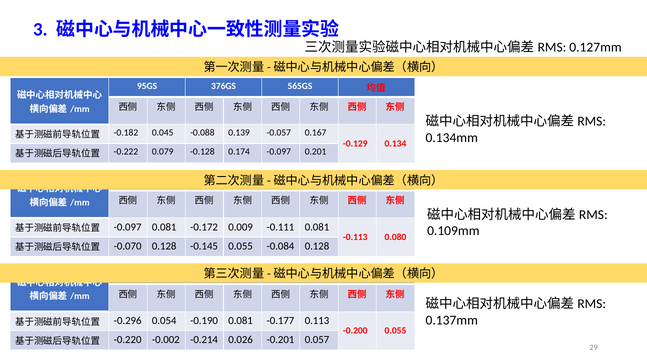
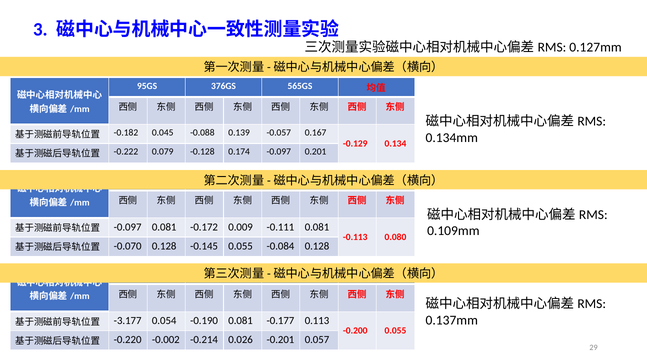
-0.296: -0.296 -> -3.177 (128, 321)
